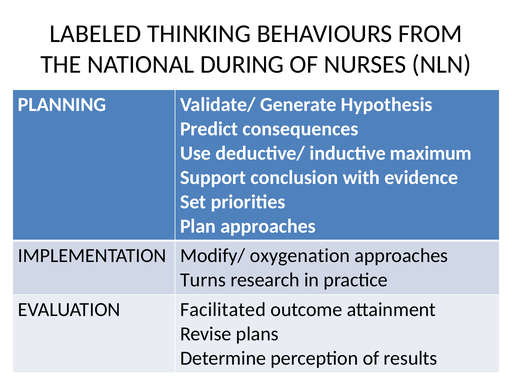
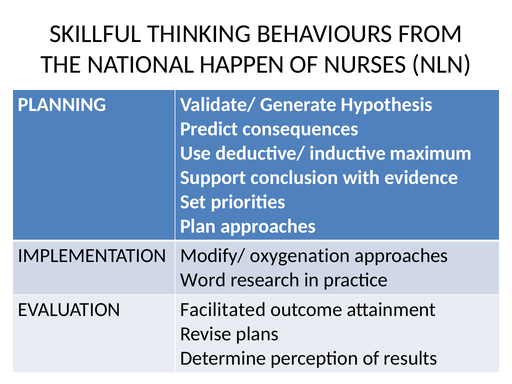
LABELED: LABELED -> SKILLFUL (95, 34)
DURING: DURING -> HAPPEN (242, 65)
Turns: Turns -> Word (203, 280)
